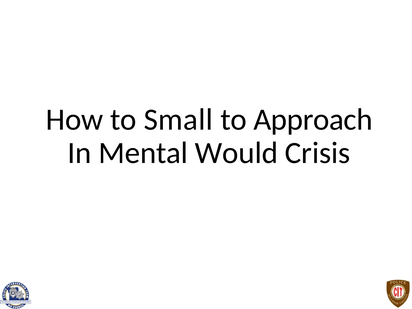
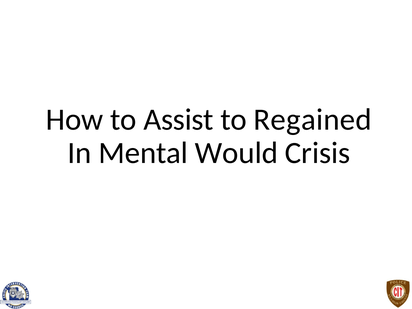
Small: Small -> Assist (179, 120)
Approach: Approach -> Regained (313, 120)
